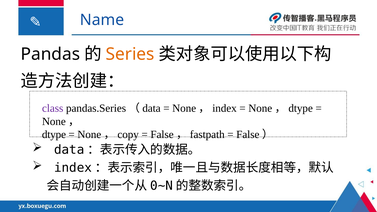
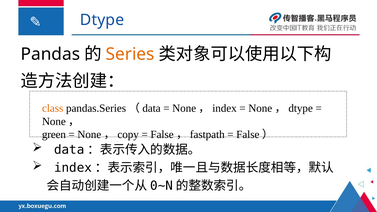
Name: Name -> Dtype (102, 20)
class colour: purple -> orange (53, 108)
dtype: dtype -> green (54, 135)
